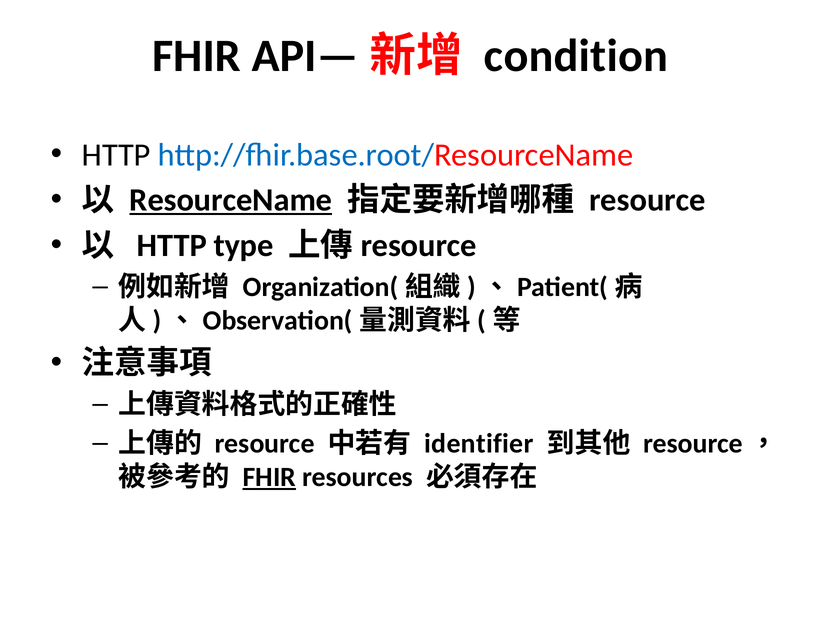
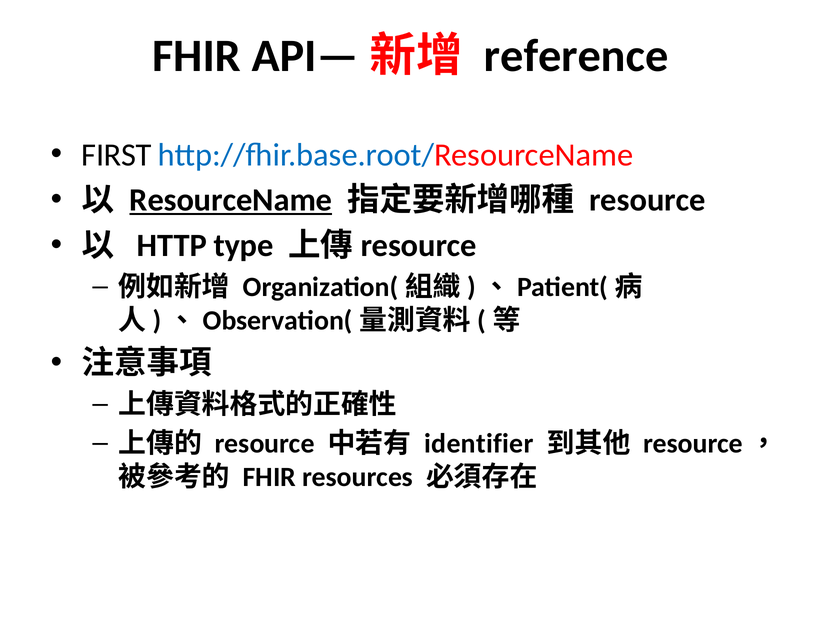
condition: condition -> reference (576, 56)
HTTP: HTTP -> FIRST (116, 155)
FHIR underline: present -> none (269, 477)
